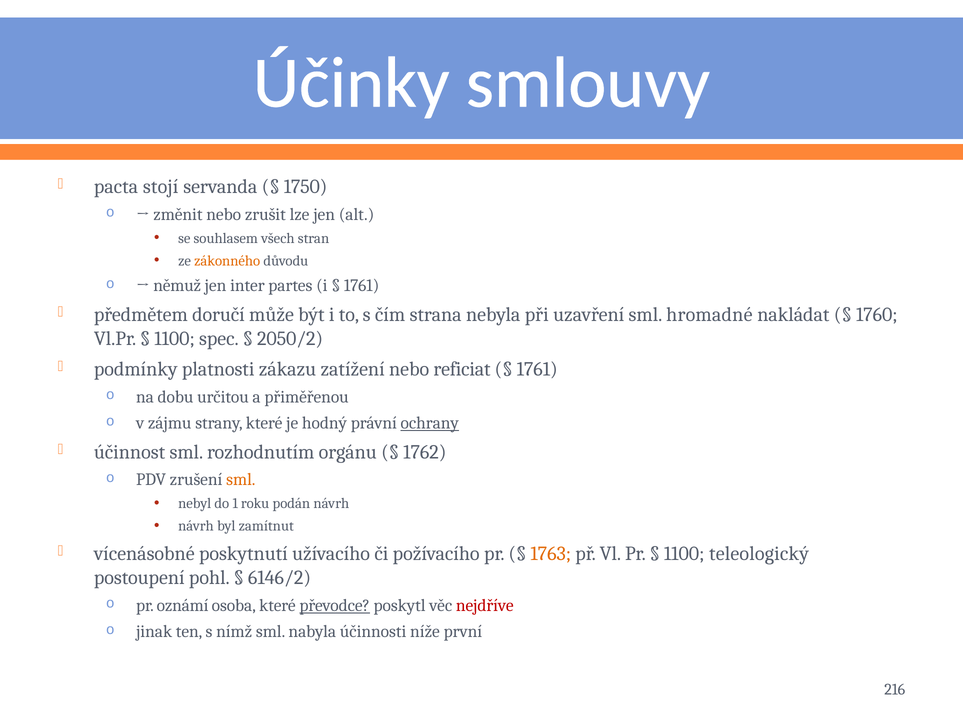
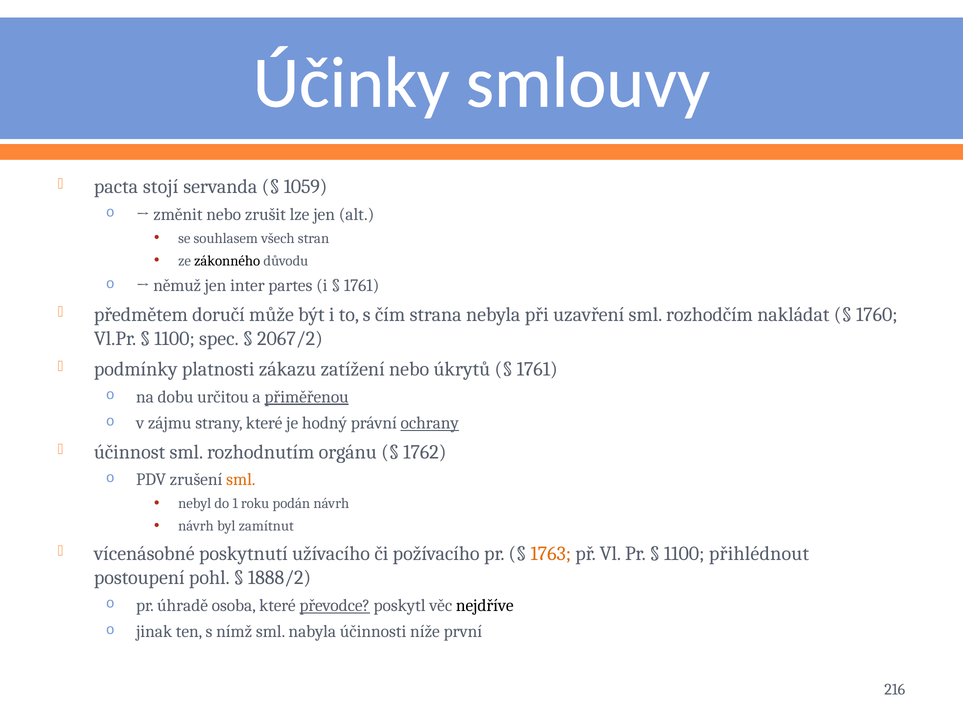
1750: 1750 -> 1059 (306, 187)
zákonného colour: orange -> black (227, 261)
hromadné: hromadné -> rozhodčím (709, 315)
2050/2: 2050/2 -> 2067/2 (290, 339)
reficiat: reficiat -> úkrytů (462, 369)
přiměřenou underline: none -> present (307, 397)
teleologický: teleologický -> přihlédnout (759, 554)
6146/2: 6146/2 -> 1888/2 (280, 578)
oznámí: oznámí -> úhradě (183, 606)
nejdříve colour: red -> black (485, 606)
